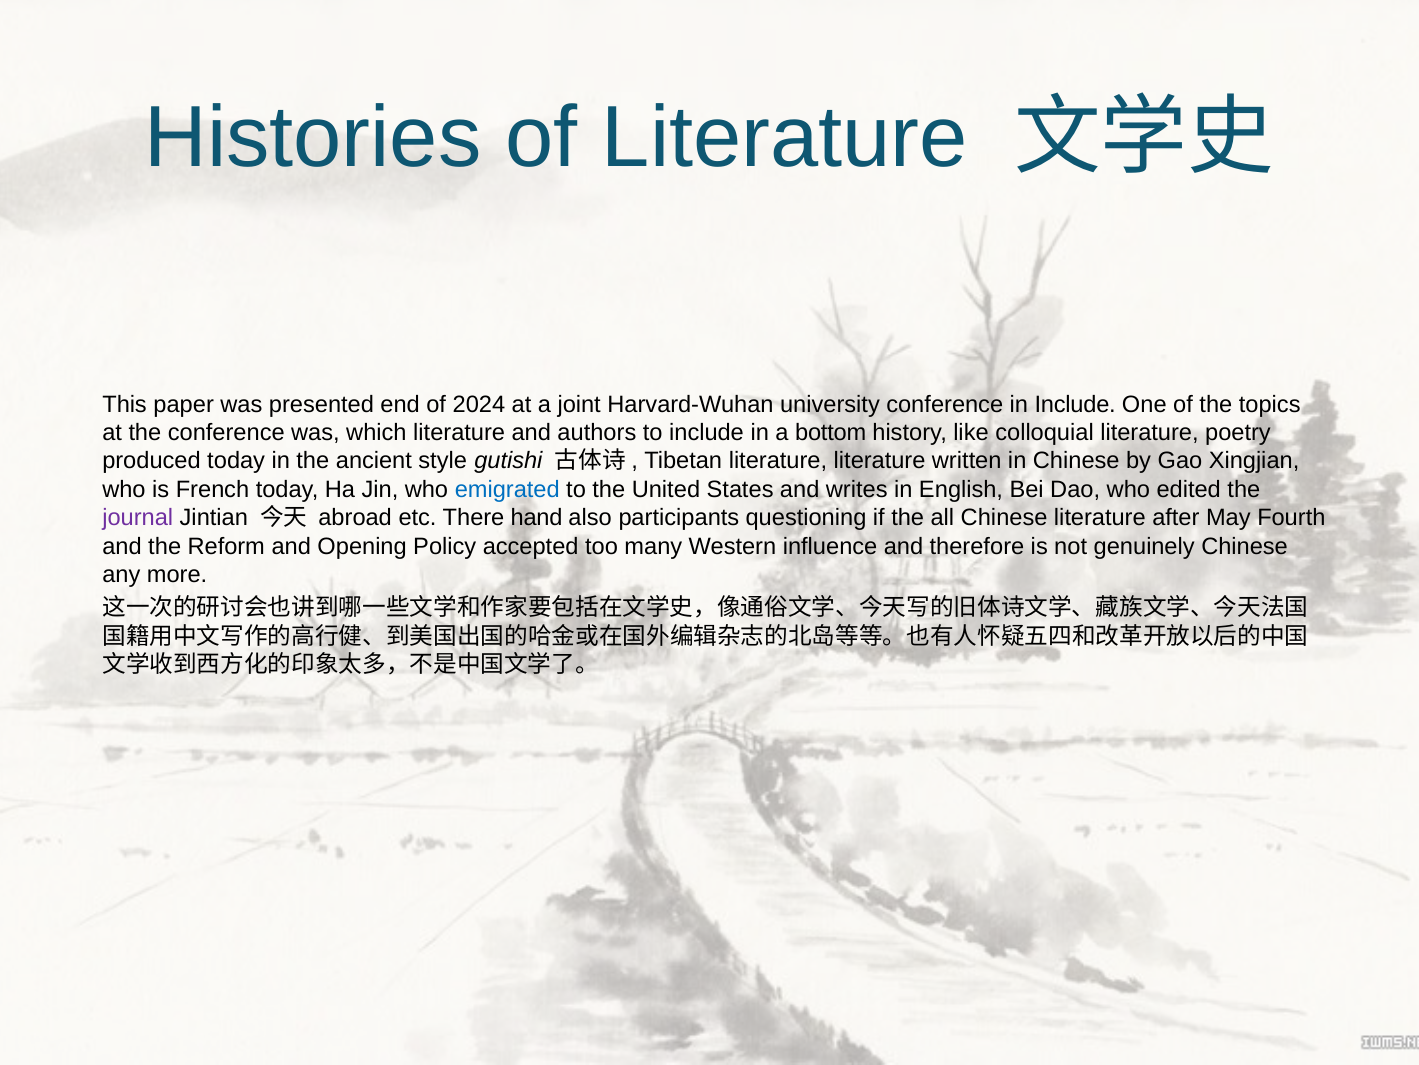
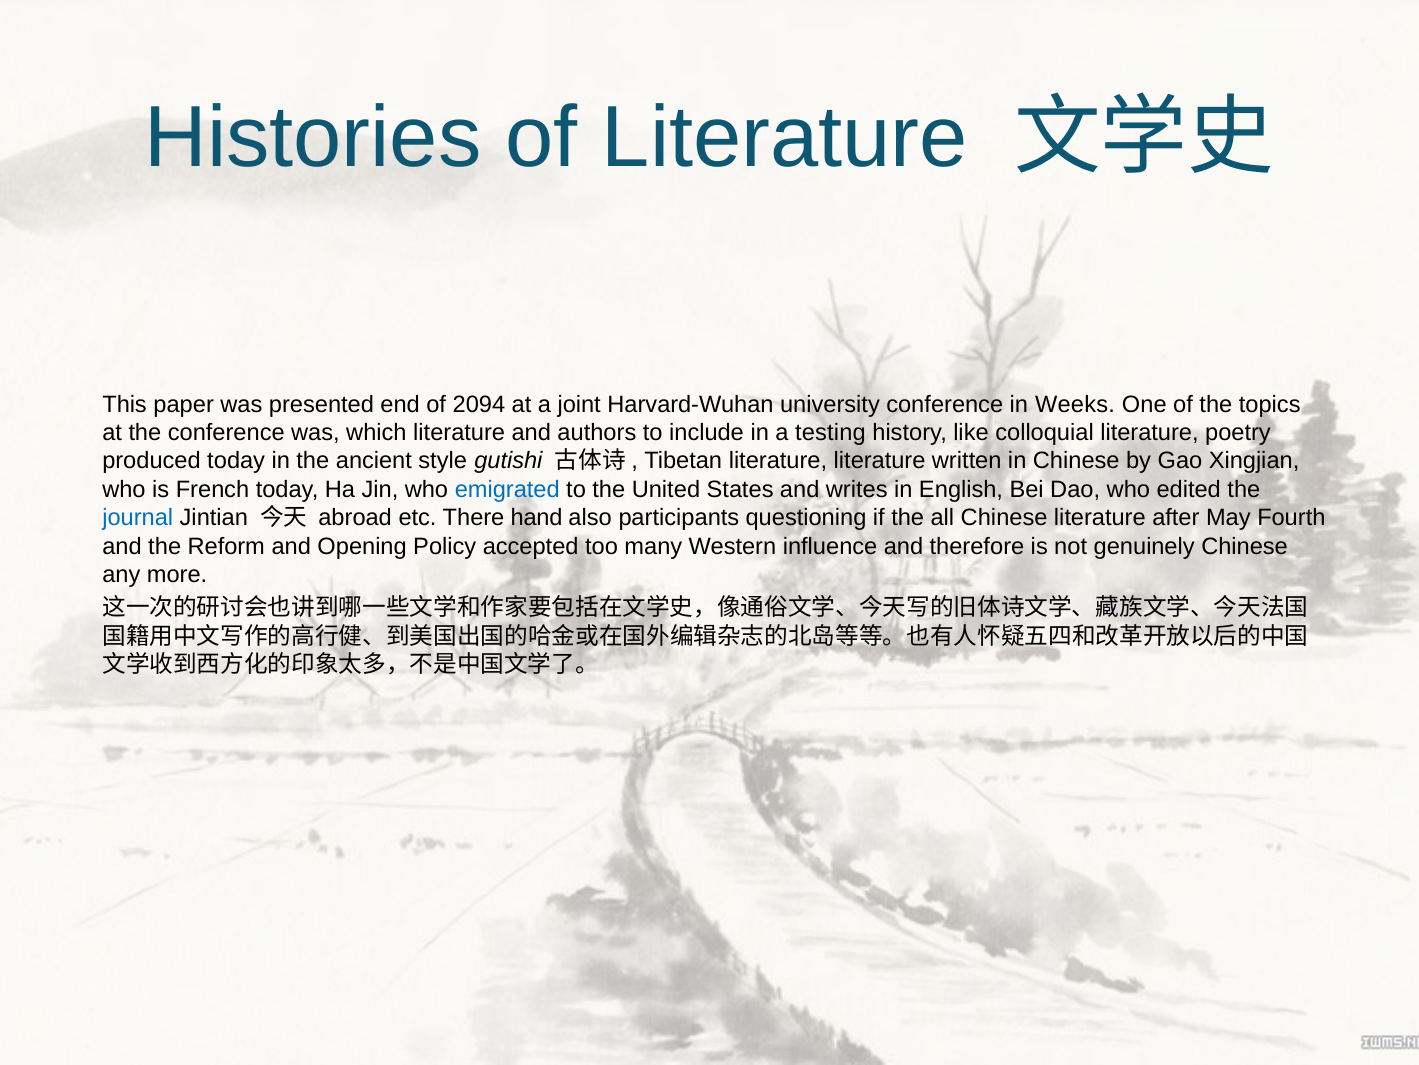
2024: 2024 -> 2094 (479, 404)
in Include: Include -> Weeks (1075, 404)
bottom: bottom -> testing (830, 432)
journal colour: purple -> blue (138, 518)
